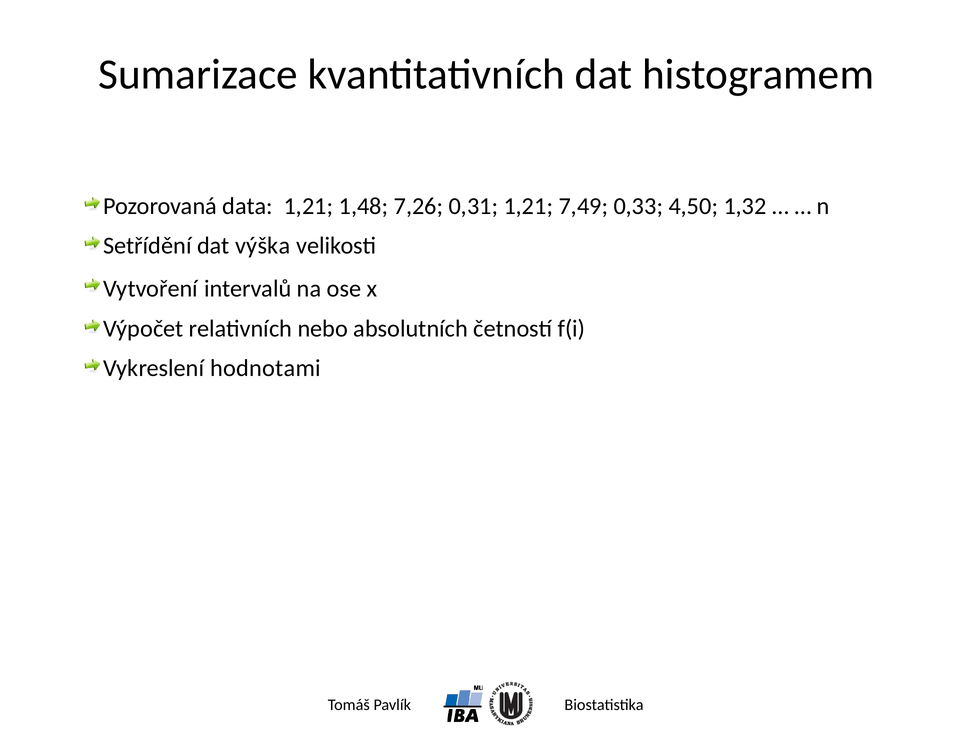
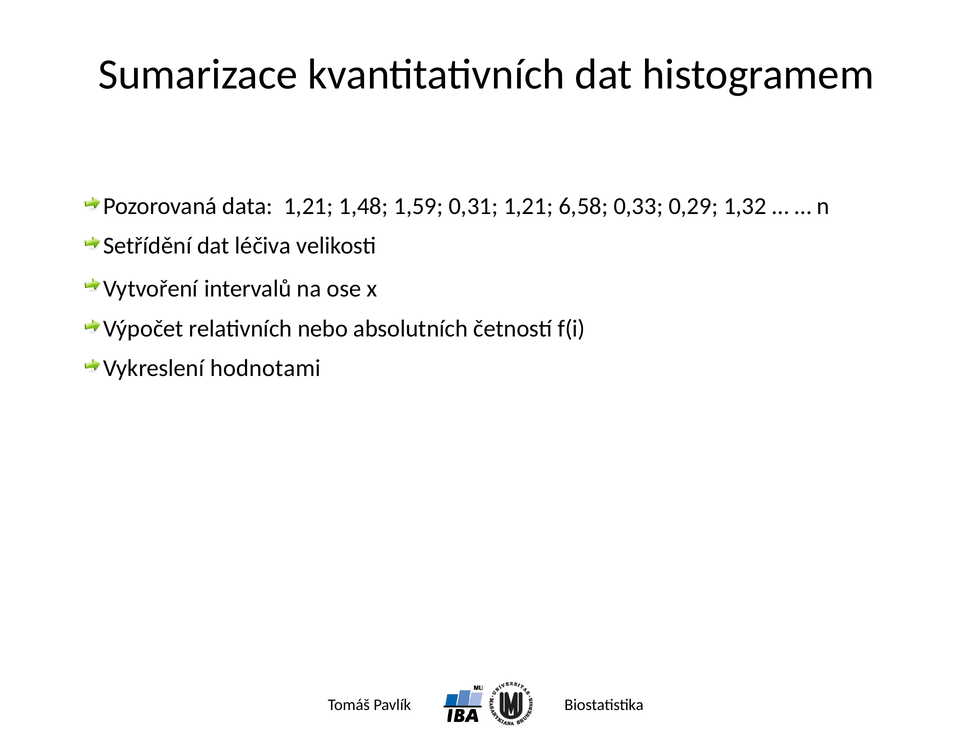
7,26: 7,26 -> 1,59 (418, 206)
7,49: 7,49 -> 6,58 (583, 206)
4,50: 4,50 -> 0,29 (693, 206)
výška: výška -> léčiva (263, 245)
